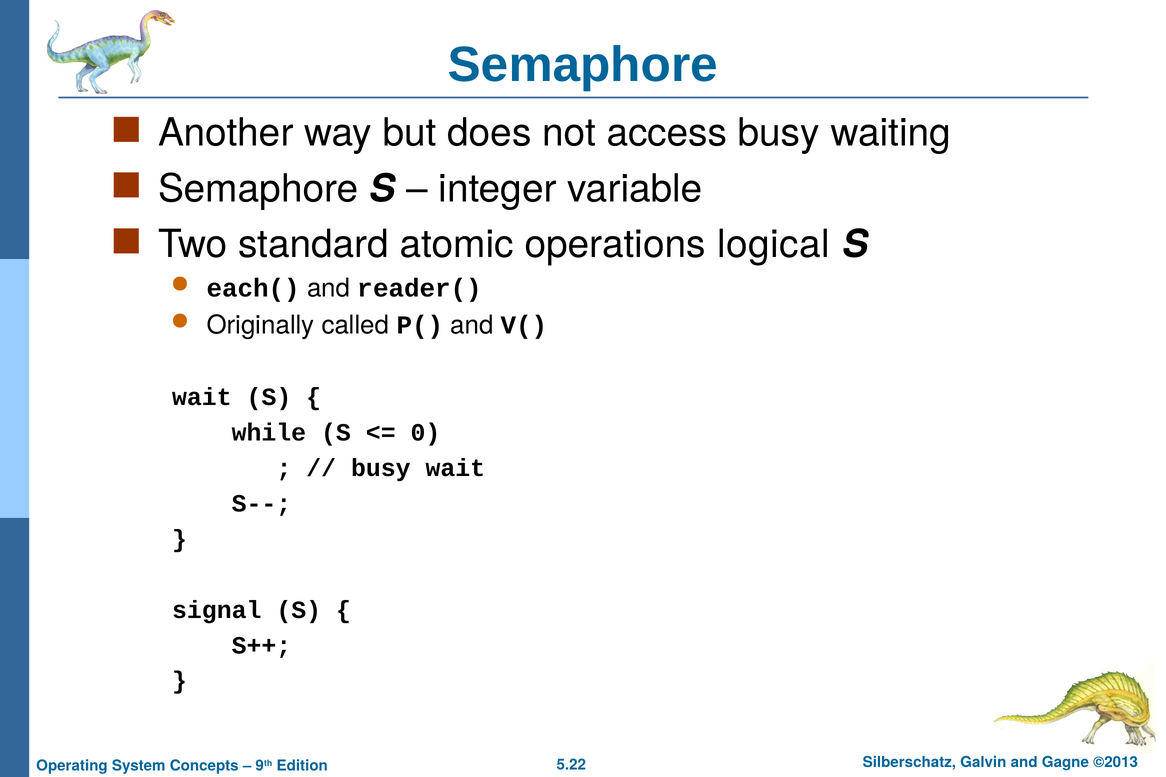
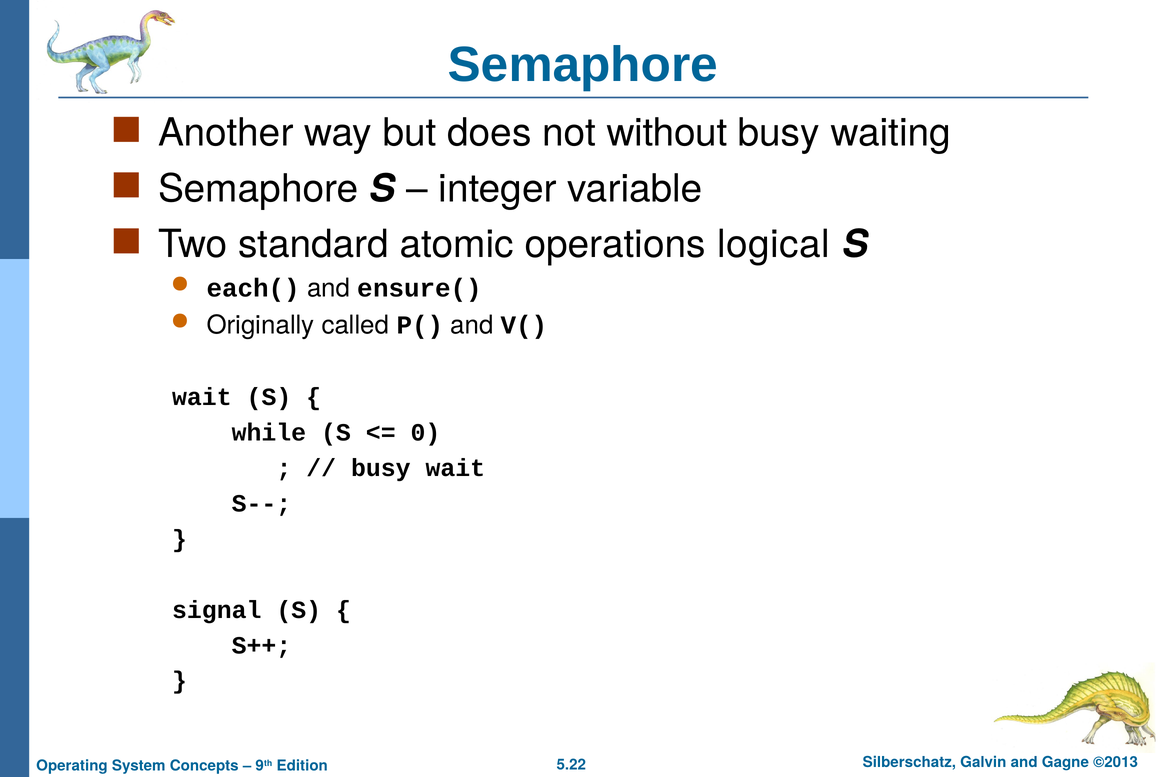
access: access -> without (667, 133)
reader(: reader( -> ensure( (420, 289)
